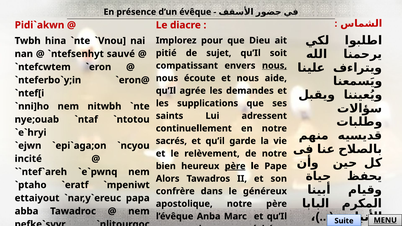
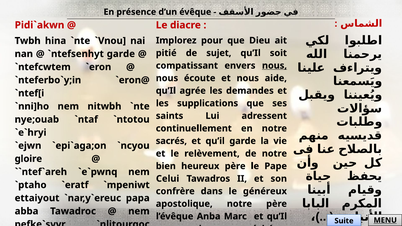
sauvé: sauvé -> garde (121, 54)
incité: incité -> gloire (28, 159)
père underline: present -> none (235, 166)
Alors: Alors -> Celui (168, 179)
